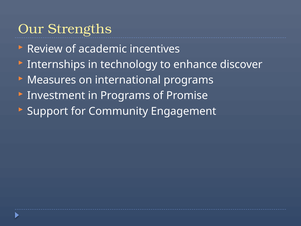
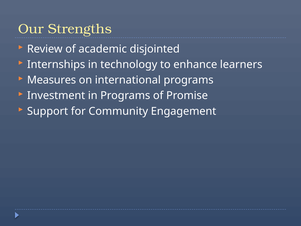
incentives: incentives -> disjointed (155, 49)
discover: discover -> learners (241, 64)
